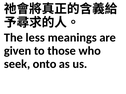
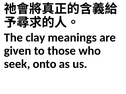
less: less -> clay (35, 38)
